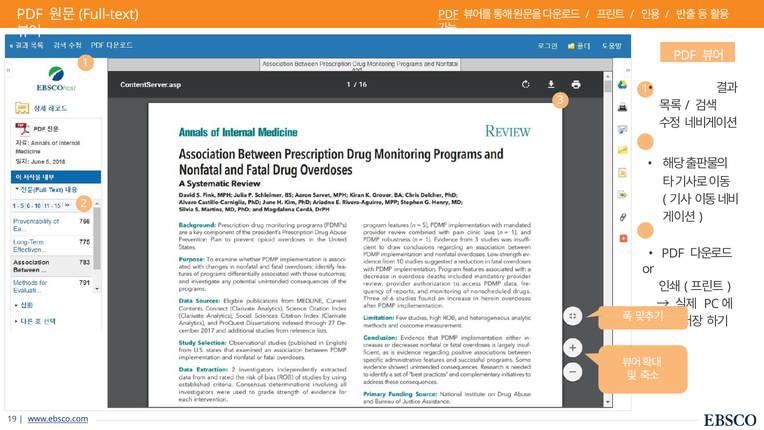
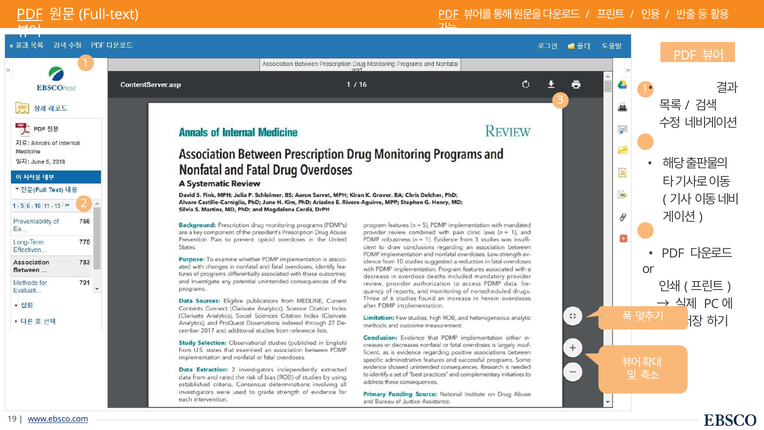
PDF underline: none -> present (30, 14)
